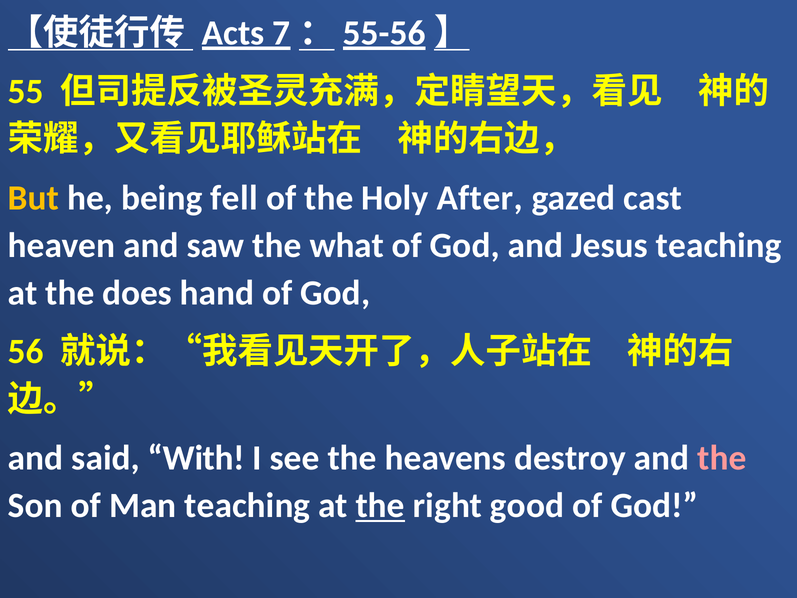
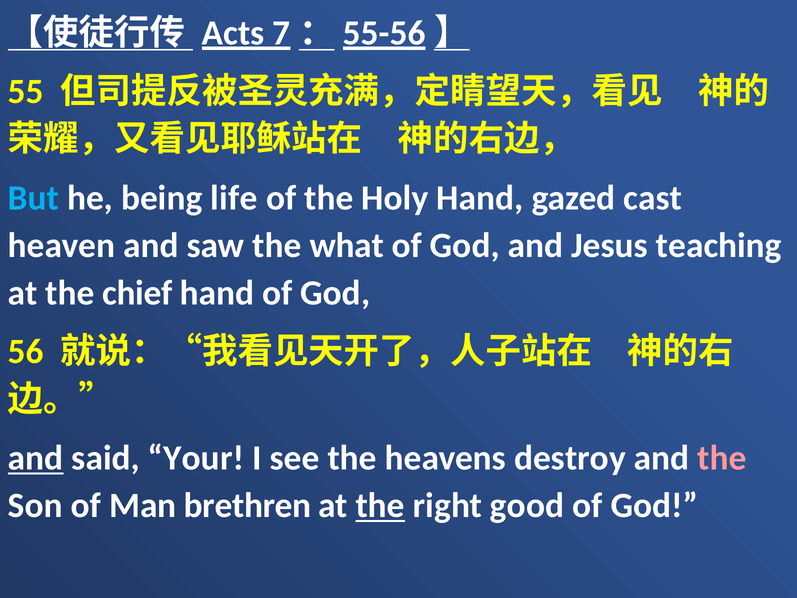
But colour: yellow -> light blue (34, 198)
fell: fell -> life (234, 198)
Holy After: After -> Hand (480, 198)
does: does -> chief (137, 293)
and underline: none -> present (36, 458)
With: With -> Your (196, 458)
Man teaching: teaching -> brethren (248, 506)
